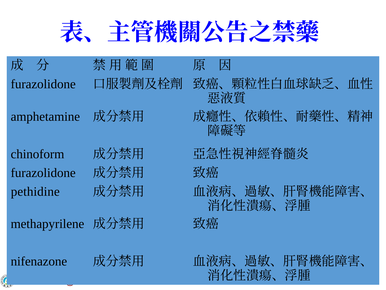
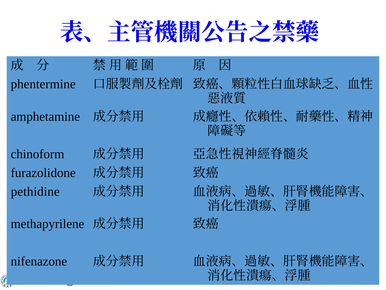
furazolidone: furazolidone -> phentermine (43, 84)
